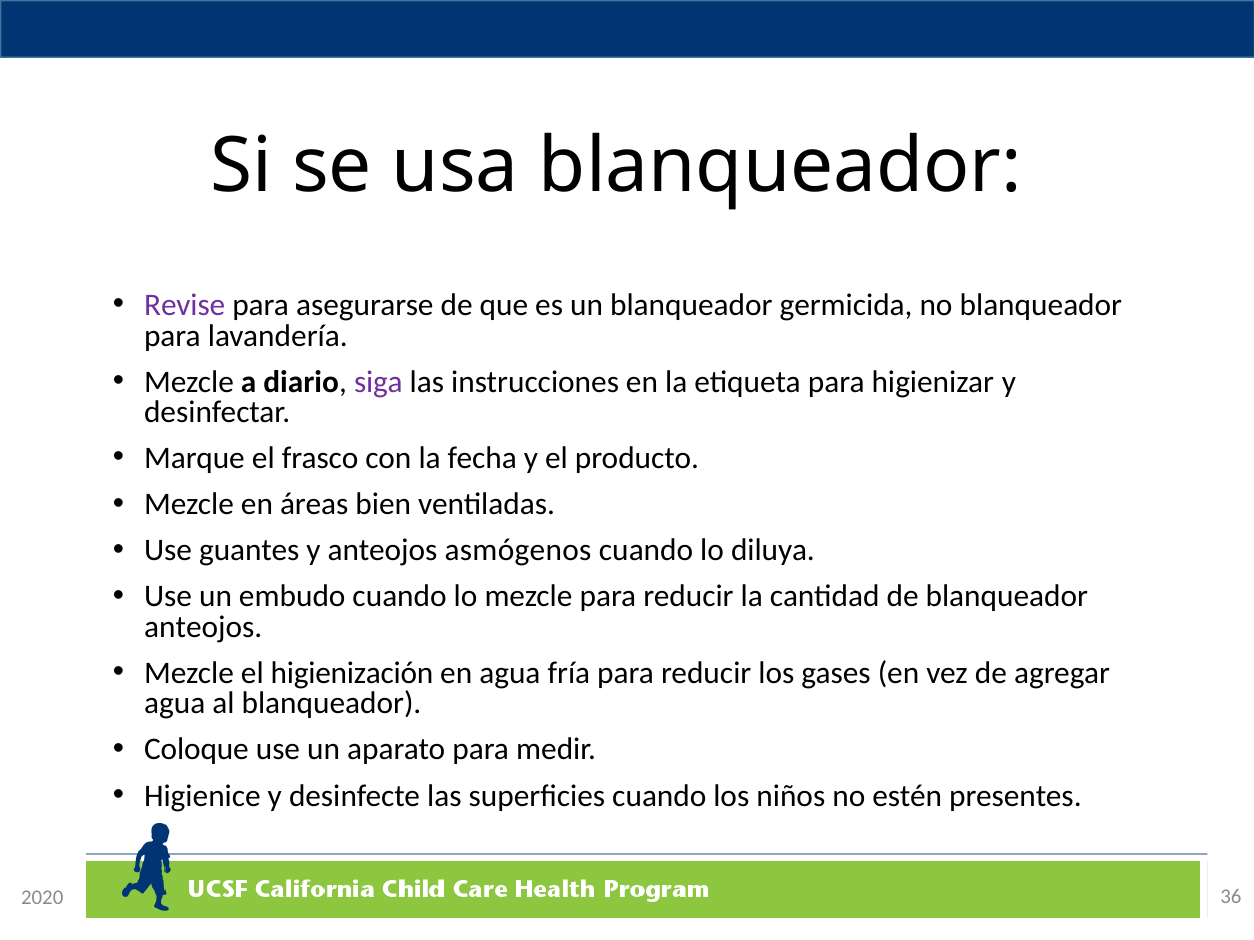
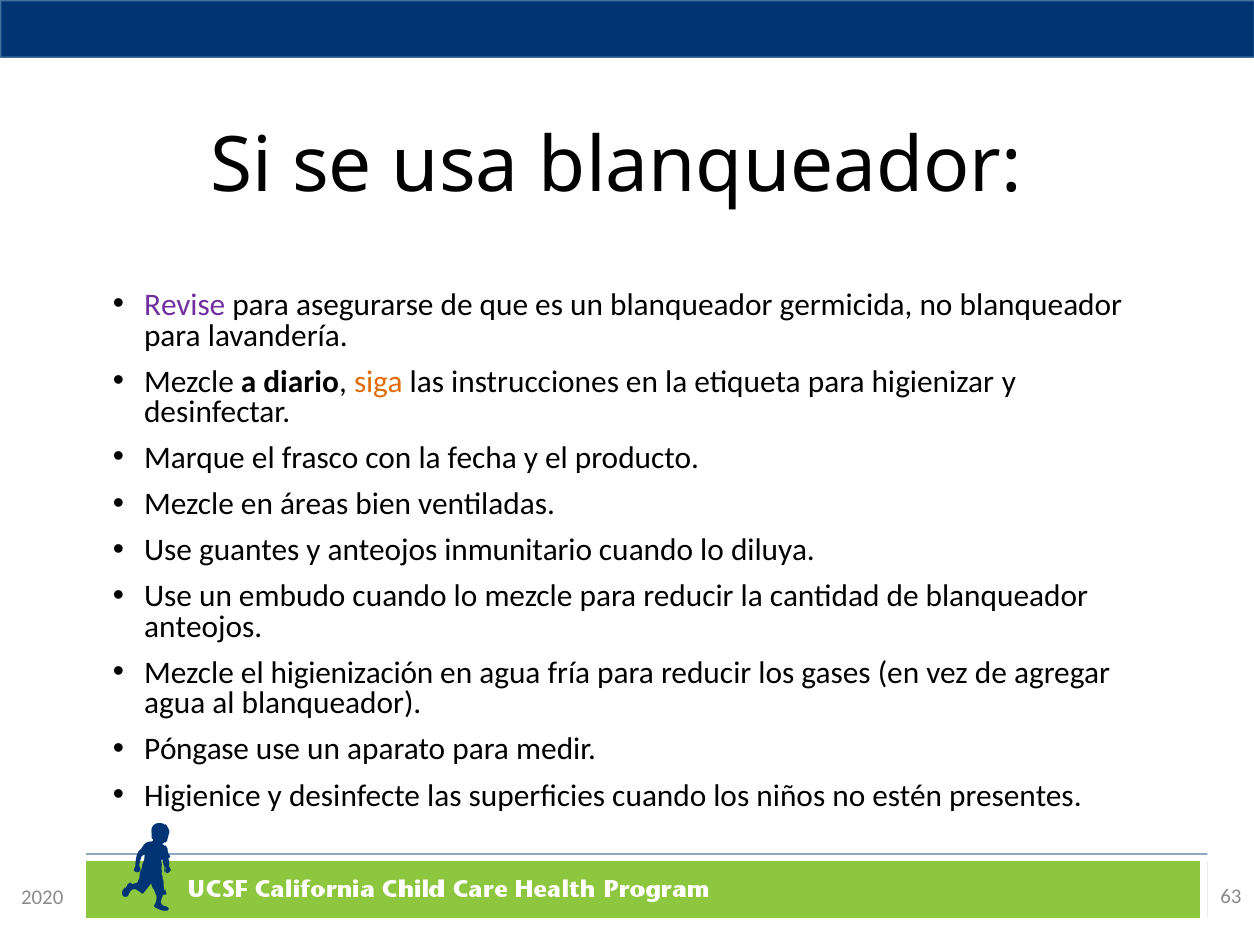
siga colour: purple -> orange (378, 382)
asmógenos: asmógenos -> inmunitario (518, 551)
Coloque: Coloque -> Póngase (197, 750)
36: 36 -> 63 (1231, 897)
